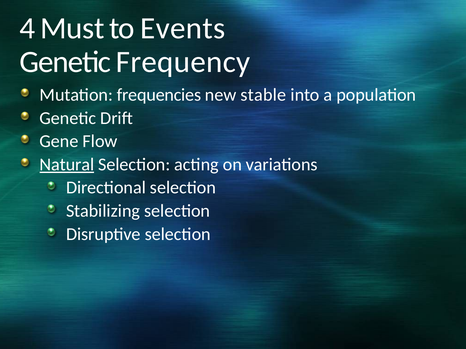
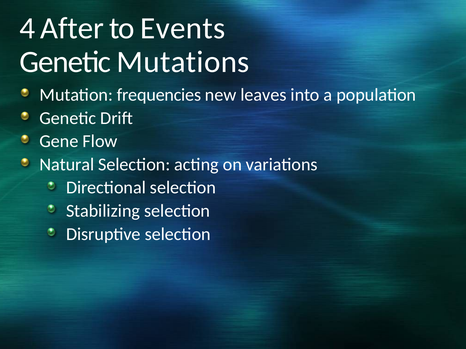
Must: Must -> After (72, 28)
Frequency: Frequency -> Mutations (183, 62)
stable: stable -> leaves (263, 95)
Natural underline: present -> none (67, 165)
